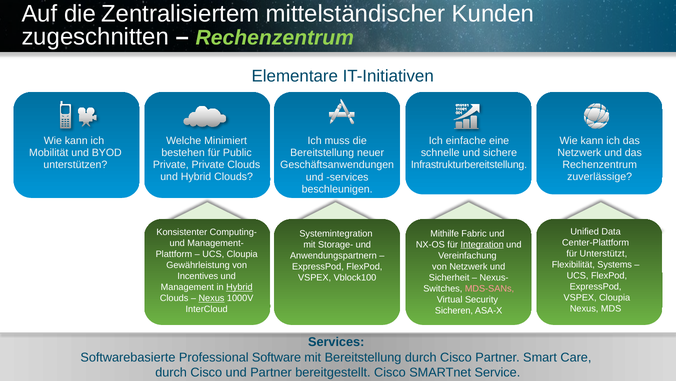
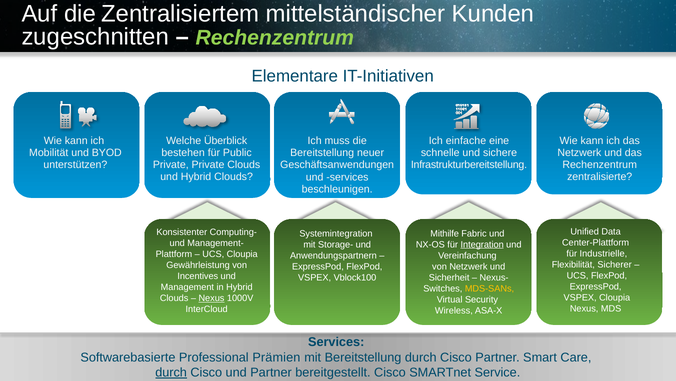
Minimiert: Minimiert -> Überblick (226, 141)
zuverlässige: zuverlässige -> zentralisierte (600, 177)
Unterstützt: Unterstützt -> Industrielle (603, 253)
Systems: Systems -> Sicherer (615, 264)
Hybrid underline: present -> none (239, 287)
MDS-SANs colour: pink -> yellow (490, 288)
Sicheren: Sicheren -> Wireless (454, 310)
Software: Software -> Prämien (276, 357)
durch underline: none -> present (171, 372)
